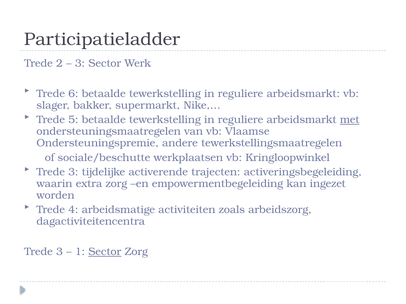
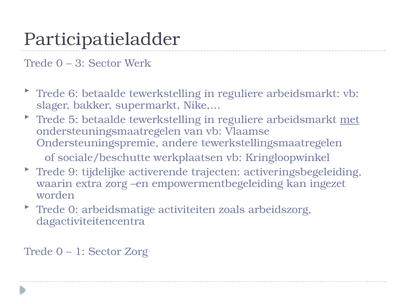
2: 2 -> 0 (59, 63)
3: 3 -> 9 (73, 172)
4: 4 -> 0 (73, 210)
3: 3 -> 0 (59, 252)
Sector underline: present -> none (105, 252)
